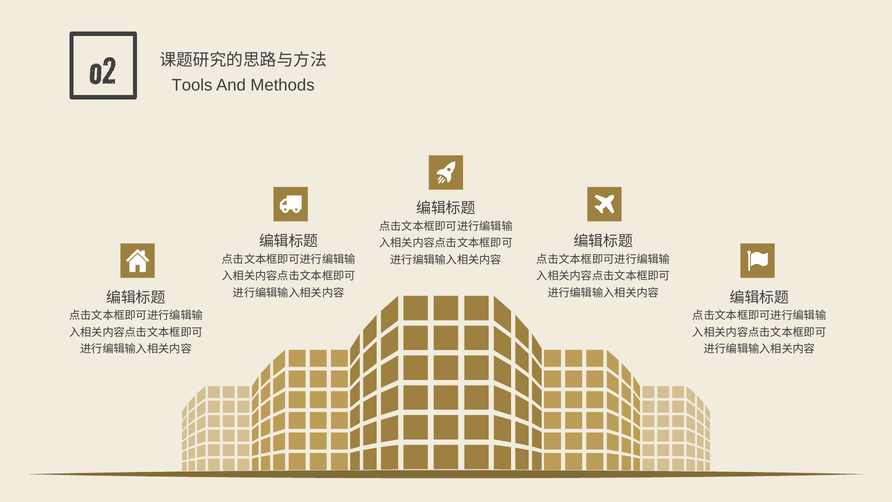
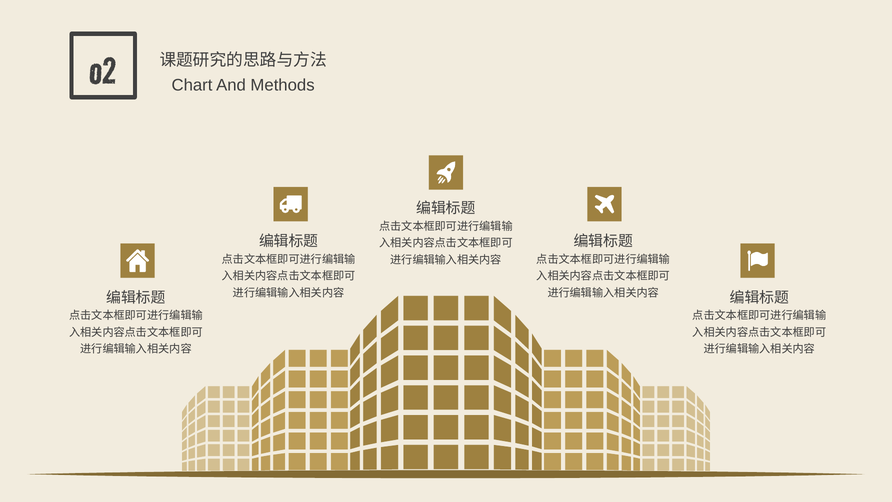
Tools: Tools -> Chart (192, 85)
